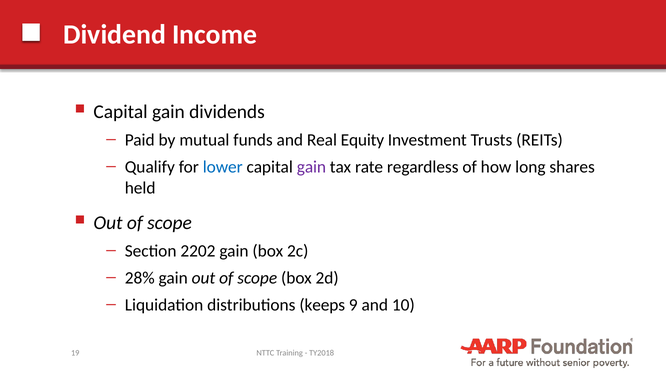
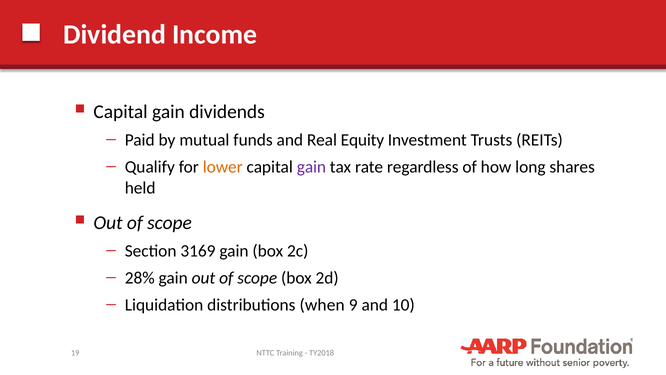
lower colour: blue -> orange (223, 167)
2202: 2202 -> 3169 (198, 251)
keeps: keeps -> when (322, 305)
